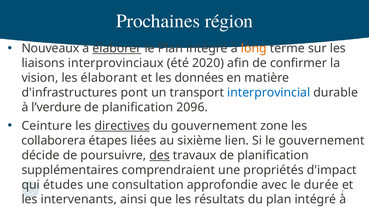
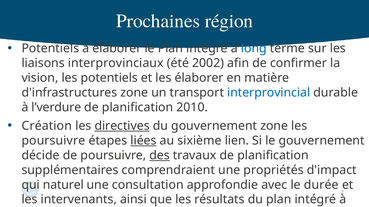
Nouveaux: Nouveaux -> Potentiels (50, 49)
élaborer underline: present -> none (117, 49)
long colour: orange -> blue (254, 49)
2020: 2020 -> 2002 (208, 63)
les élaborant: élaborant -> potentiels (109, 78)
les données: données -> élaborer (199, 78)
d'infrastructures pont: pont -> zone (134, 93)
2096: 2096 -> 2010 (192, 108)
Ceinture: Ceinture -> Création (47, 126)
collaborera: collaborera -> poursuivre (53, 141)
liées underline: none -> present (144, 141)
études: études -> naturel (63, 185)
